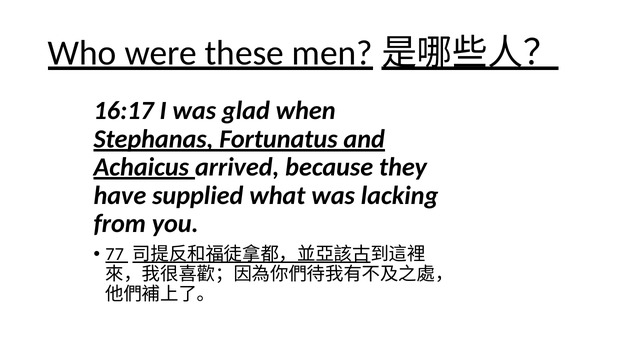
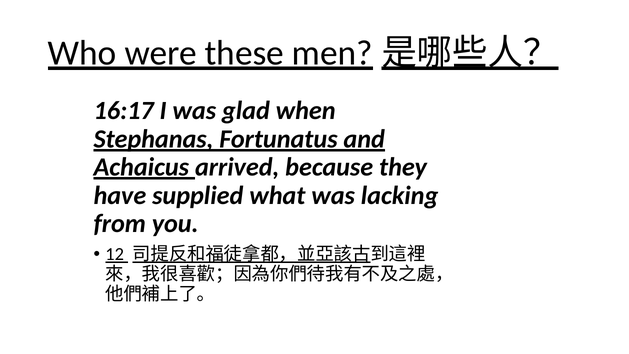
77: 77 -> 12 (115, 254)
